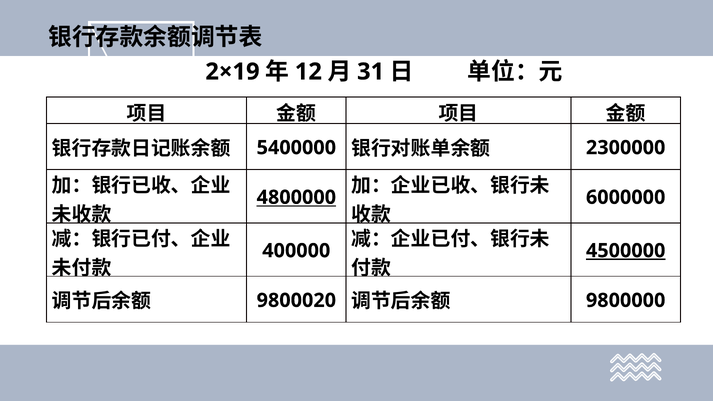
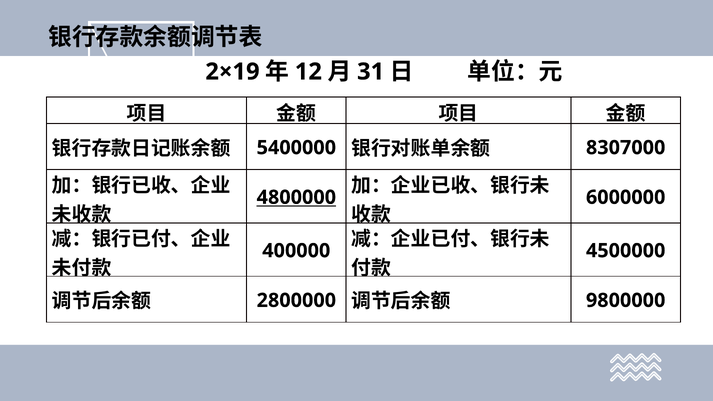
2300000: 2300000 -> 8307000 (626, 148)
4500000 underline: present -> none (626, 251)
9800020: 9800020 -> 2800000 (296, 300)
